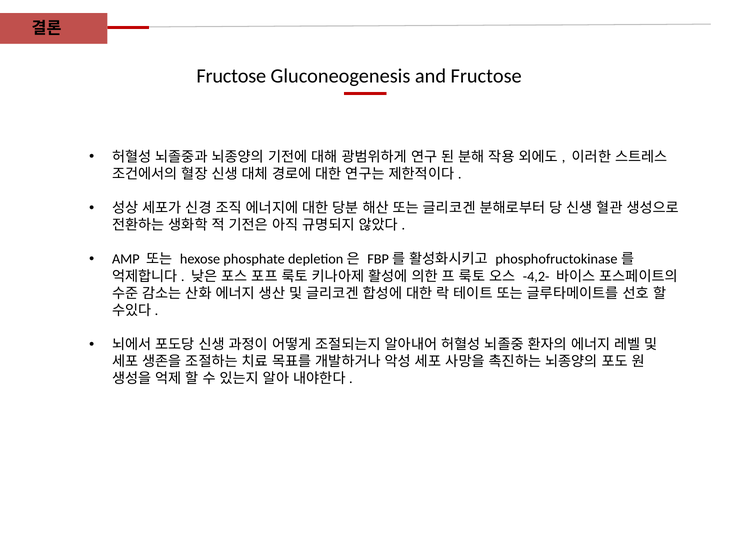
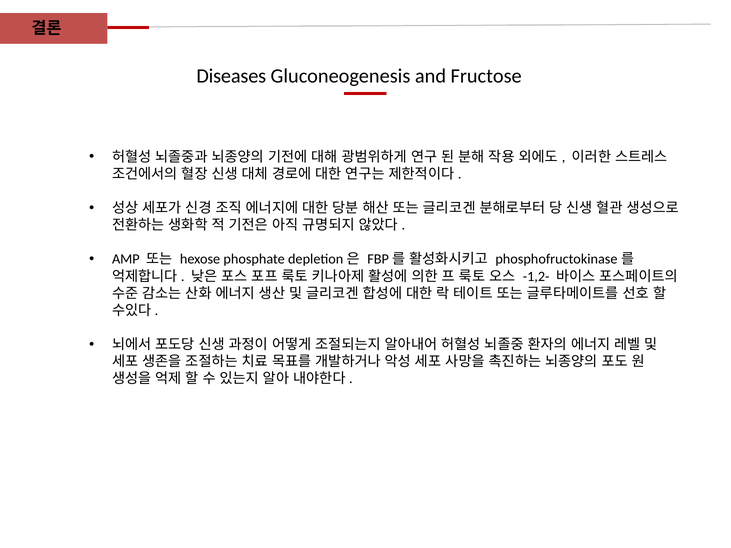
Fructose: Fructose -> Diseases (231, 76)
-4,2-: -4,2- -> -1,2- (536, 276)
